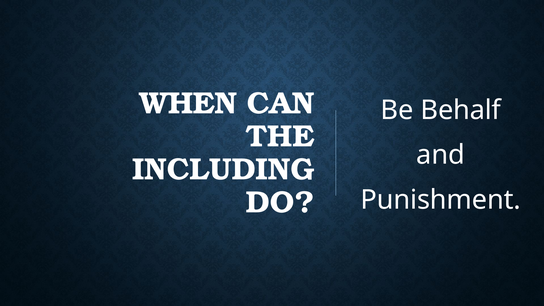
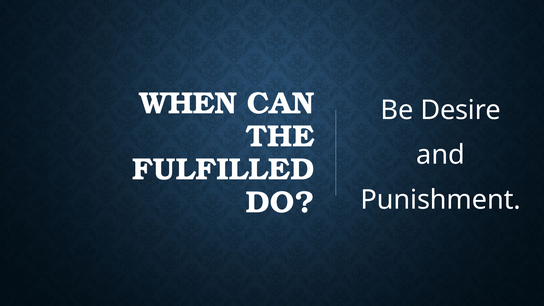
Behalf: Behalf -> Desire (461, 110)
INCLUDING: INCLUDING -> FULFILLED (223, 169)
